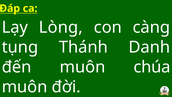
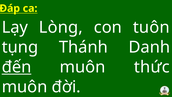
càng: càng -> tuôn (151, 27)
đến underline: none -> present (17, 67)
chúa: chúa -> thức (152, 67)
